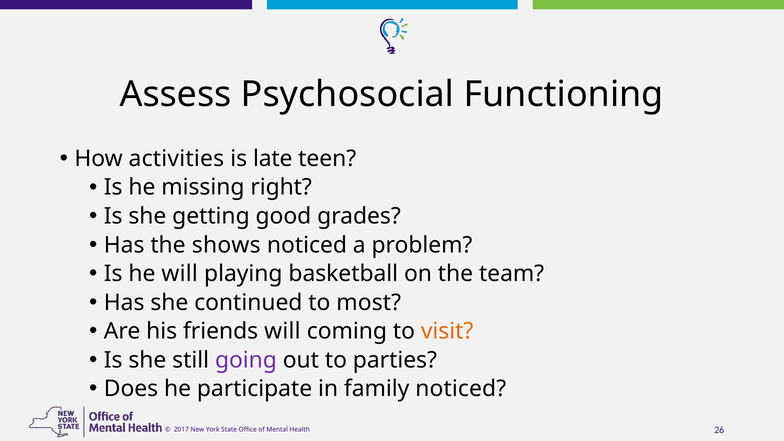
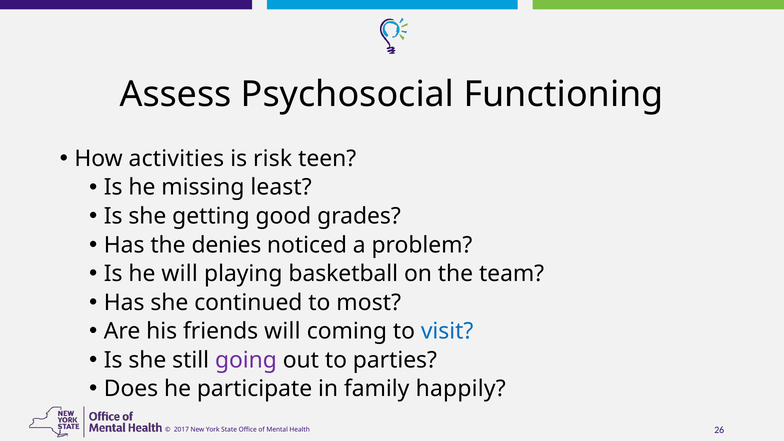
late: late -> risk (273, 159)
right: right -> least (281, 187)
shows: shows -> denies (226, 245)
visit colour: orange -> blue (447, 331)
family noticed: noticed -> happily (461, 389)
